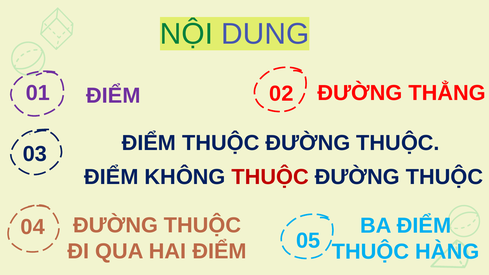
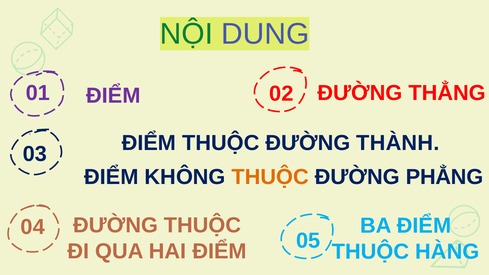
ĐIỂM THUỘC ĐƯỜNG THUỘC: THUỘC -> THÀNH (398, 143)
THUỘC colour: red -> orange (270, 177)
THUỘC: THUỘC -> PHẲNG (445, 177)
